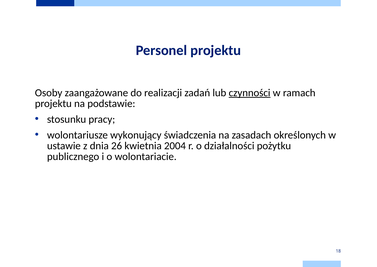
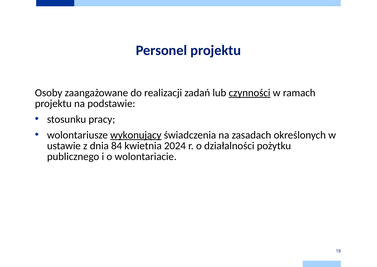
wykonujący underline: none -> present (136, 135)
26: 26 -> 84 (117, 146)
2004: 2004 -> 2024 (175, 146)
